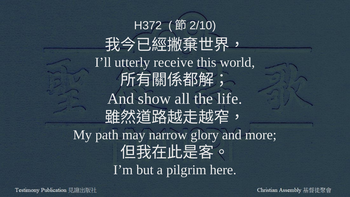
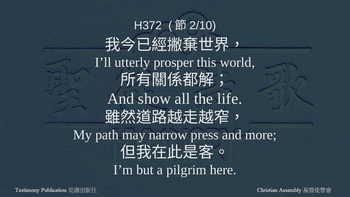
receive: receive -> prosper (174, 62)
glory: glory -> press (205, 135)
